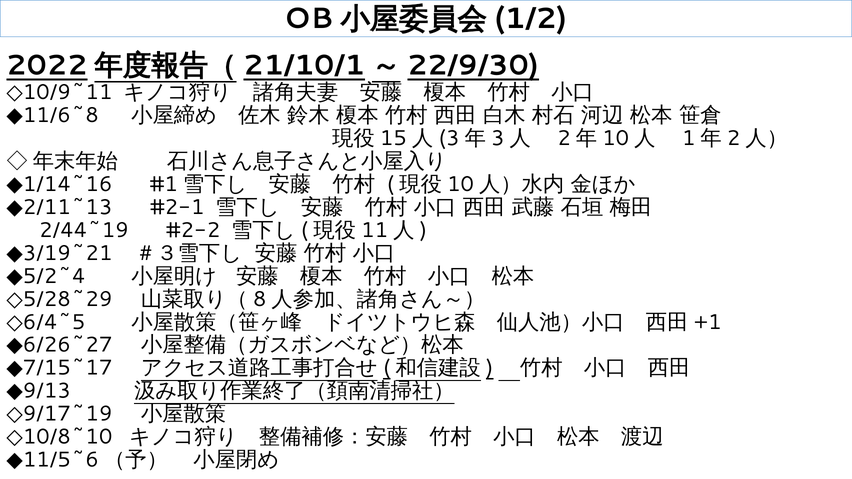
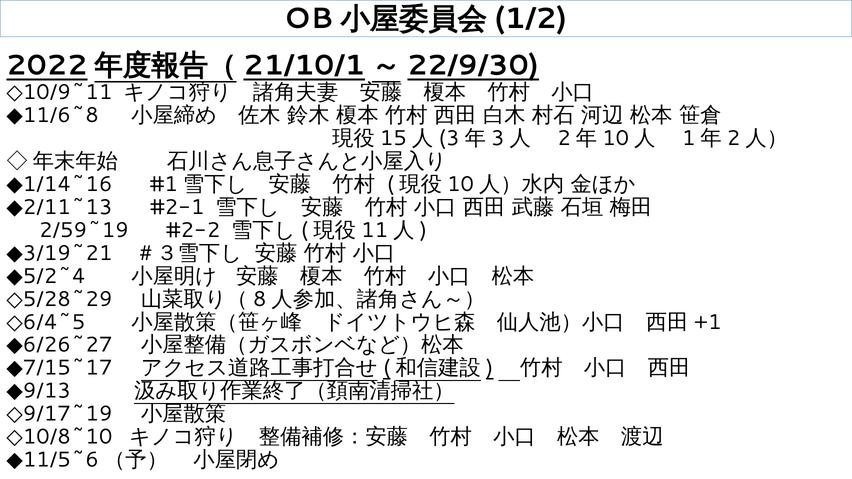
2/44~19: 2/44~19 -> 2/59~19 (84, 230)
